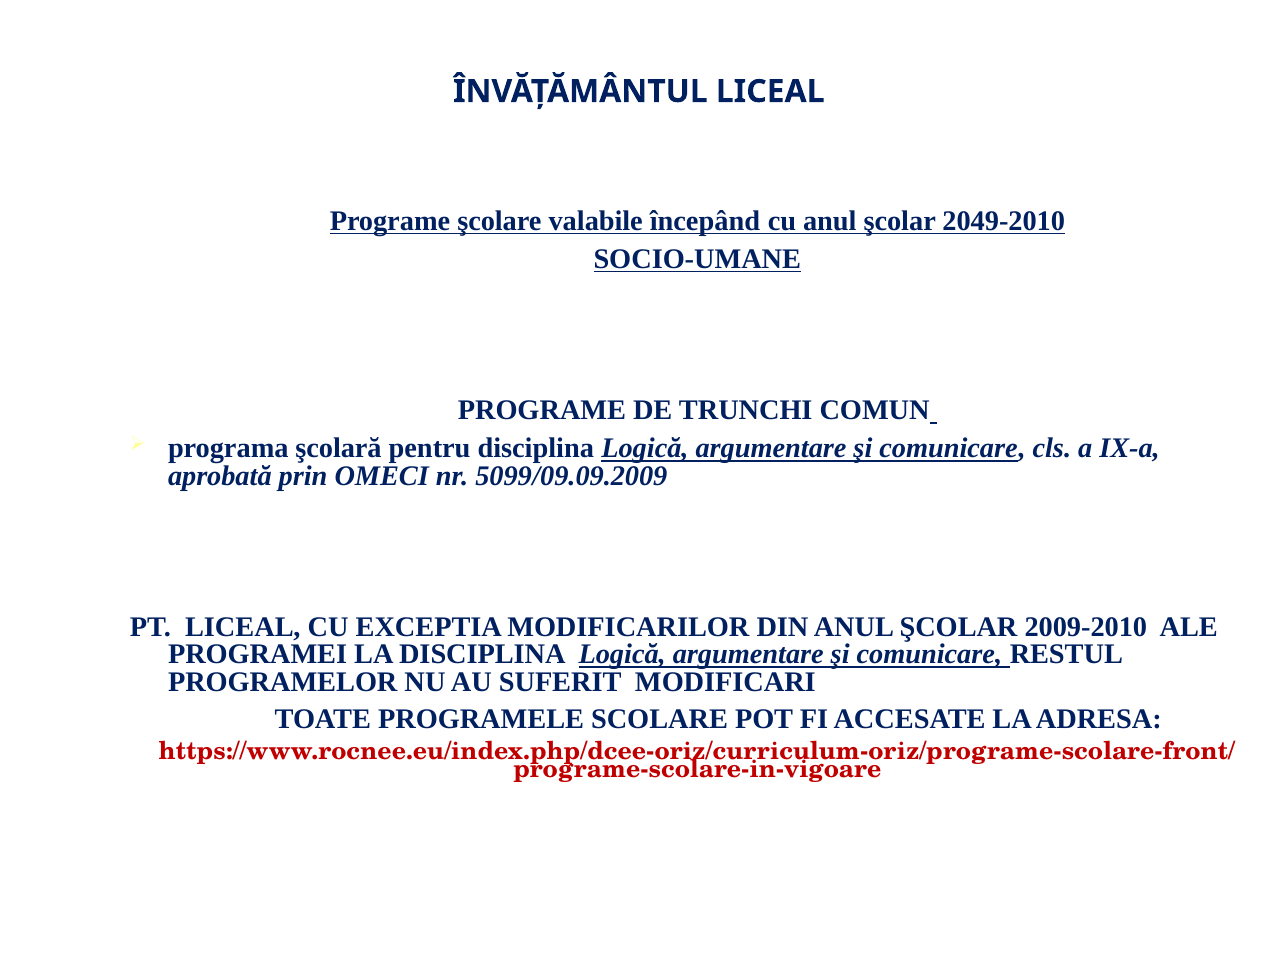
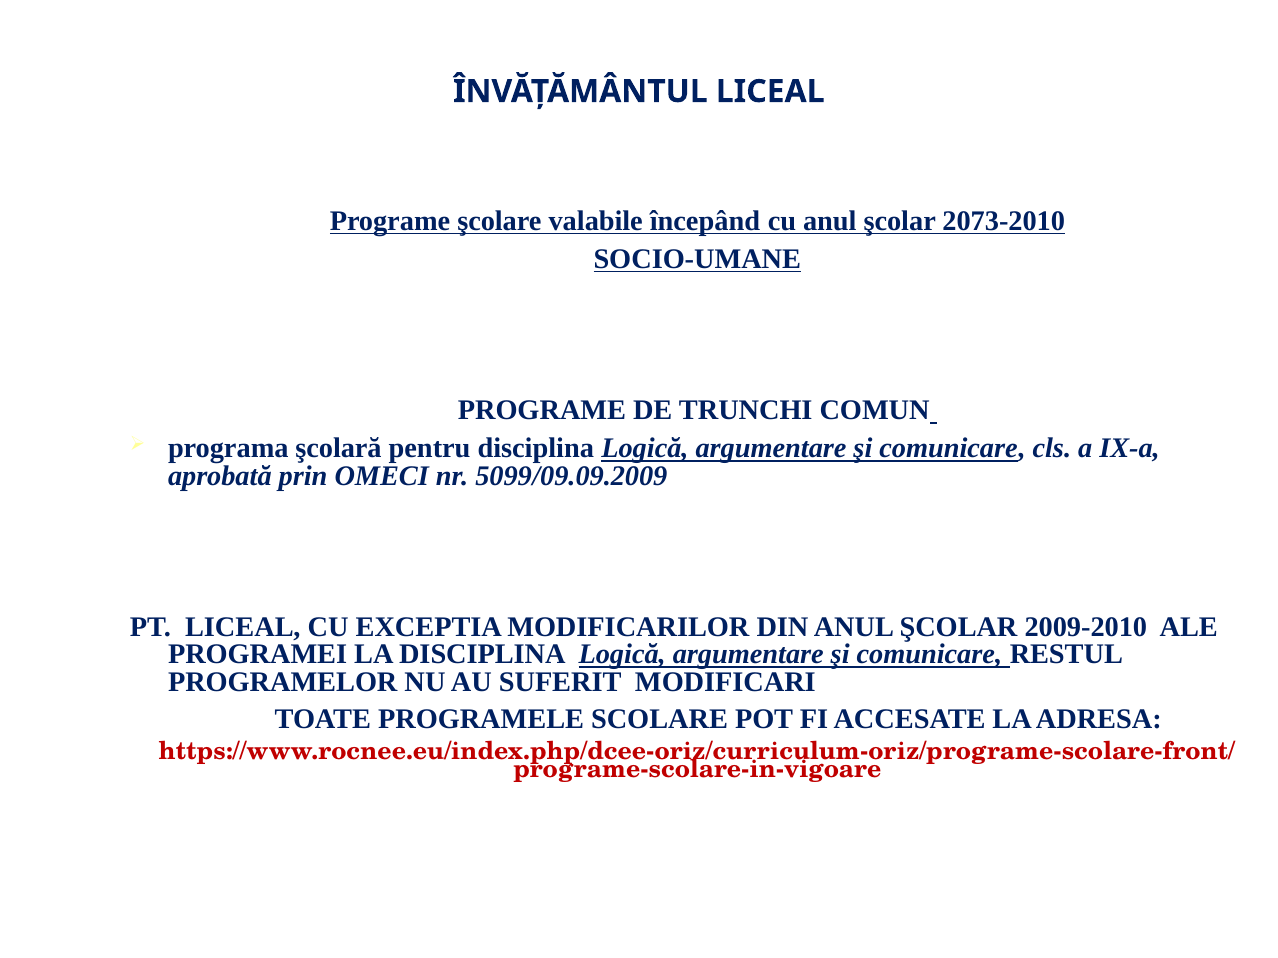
2049-2010: 2049-2010 -> 2073-2010 (1004, 221)
